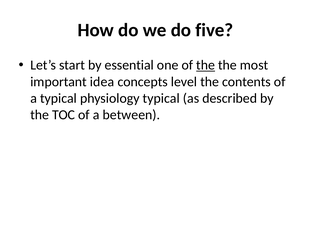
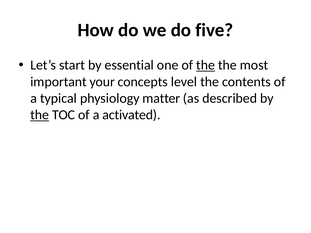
idea: idea -> your (102, 82)
physiology typical: typical -> matter (161, 98)
the underline: none -> present (40, 115)
between: between -> activated (131, 115)
